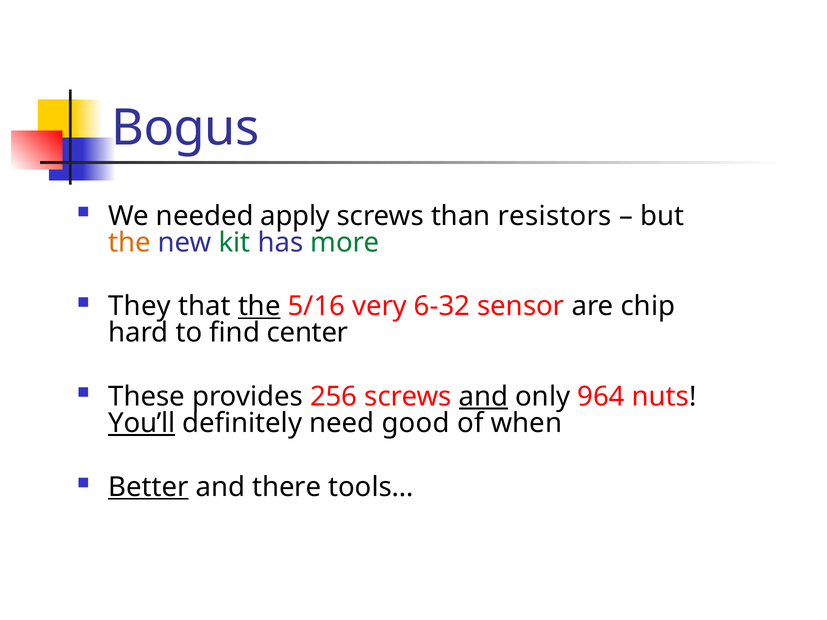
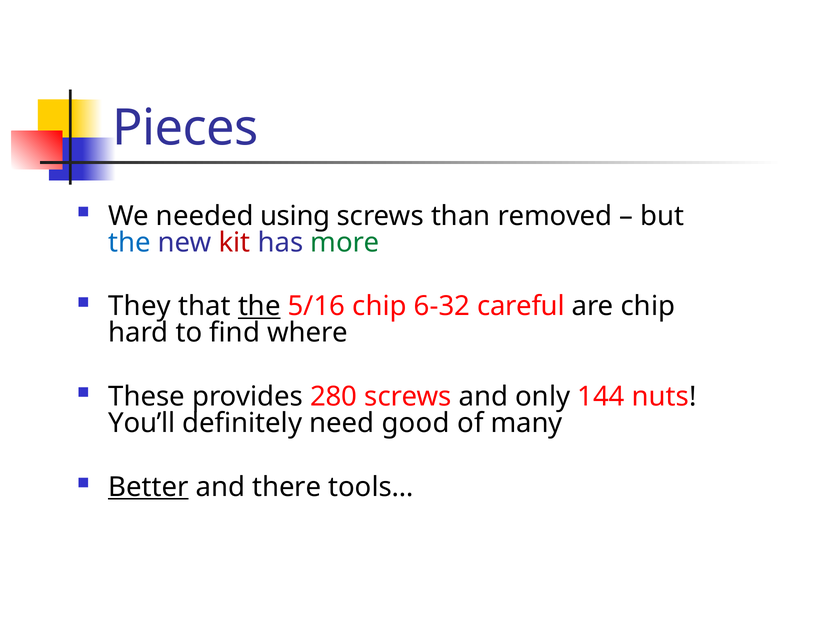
Bogus: Bogus -> Pieces (185, 128)
apply: apply -> using (295, 216)
resistors: resistors -> removed (555, 216)
the colour: orange -> blue (129, 243)
kit colour: green -> red (235, 243)
5/16 very: very -> chip (379, 306)
sensor: sensor -> careful (521, 306)
center: center -> where (308, 333)
256: 256 -> 280 (334, 397)
and underline: present -> none (483, 397)
964: 964 -> 144 (601, 397)
You’ll underline: present -> none (142, 423)
when: when -> many (527, 423)
